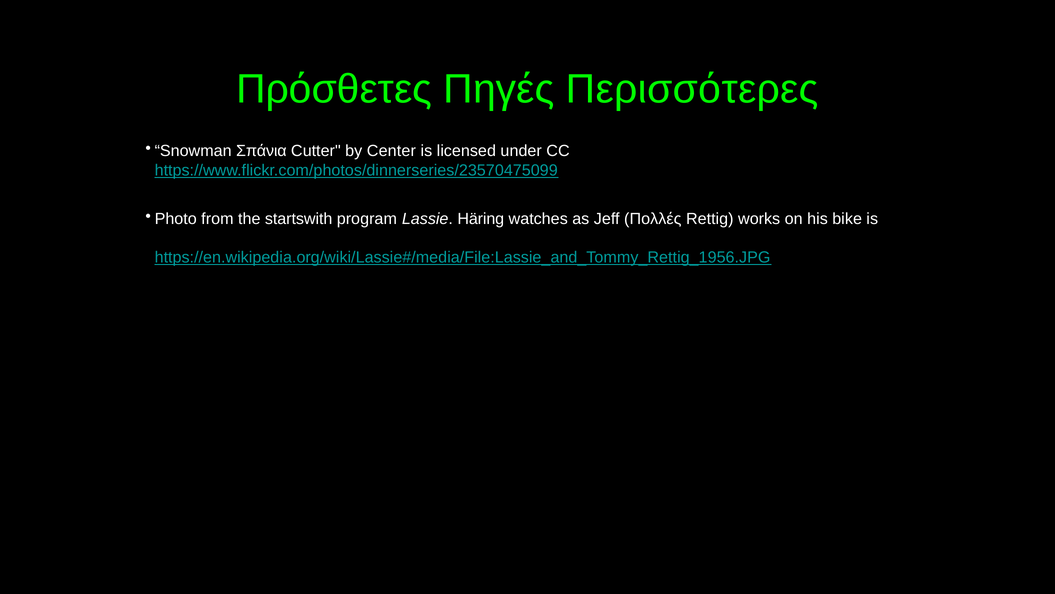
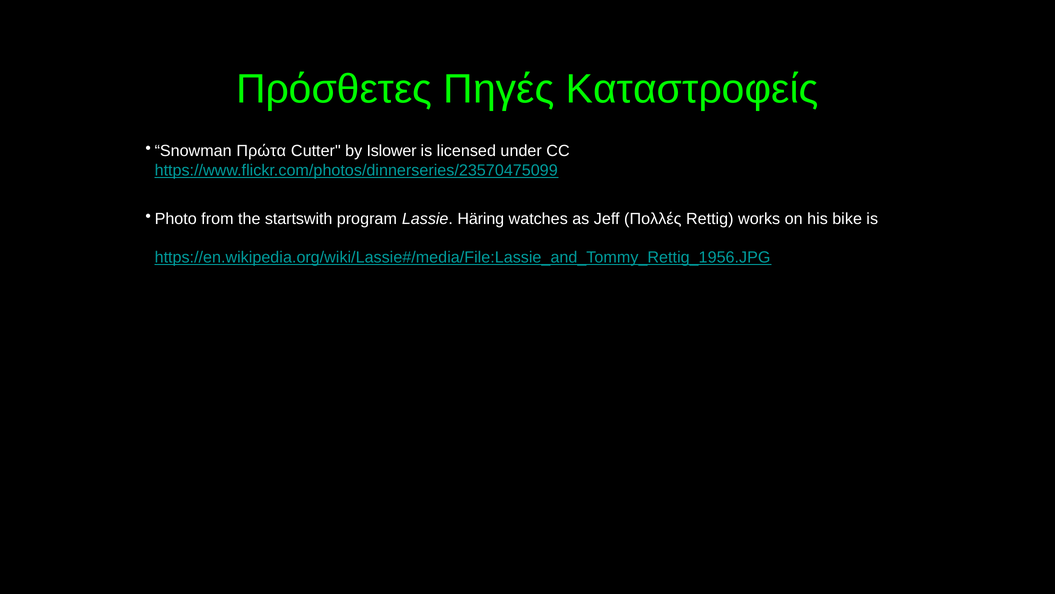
Περισσότερες: Περισσότερες -> Καταστροφείς (692, 89)
Σπάνια: Σπάνια -> Πρώτα (261, 151)
Center: Center -> Islower (392, 151)
